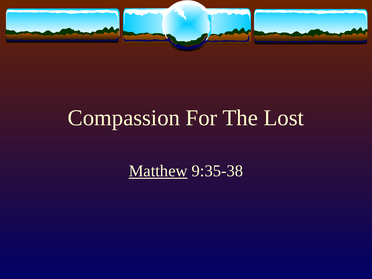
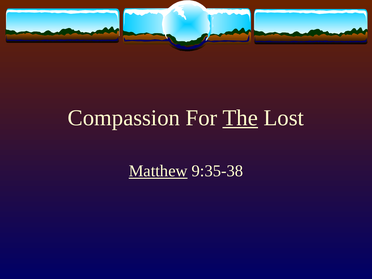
The underline: none -> present (240, 118)
